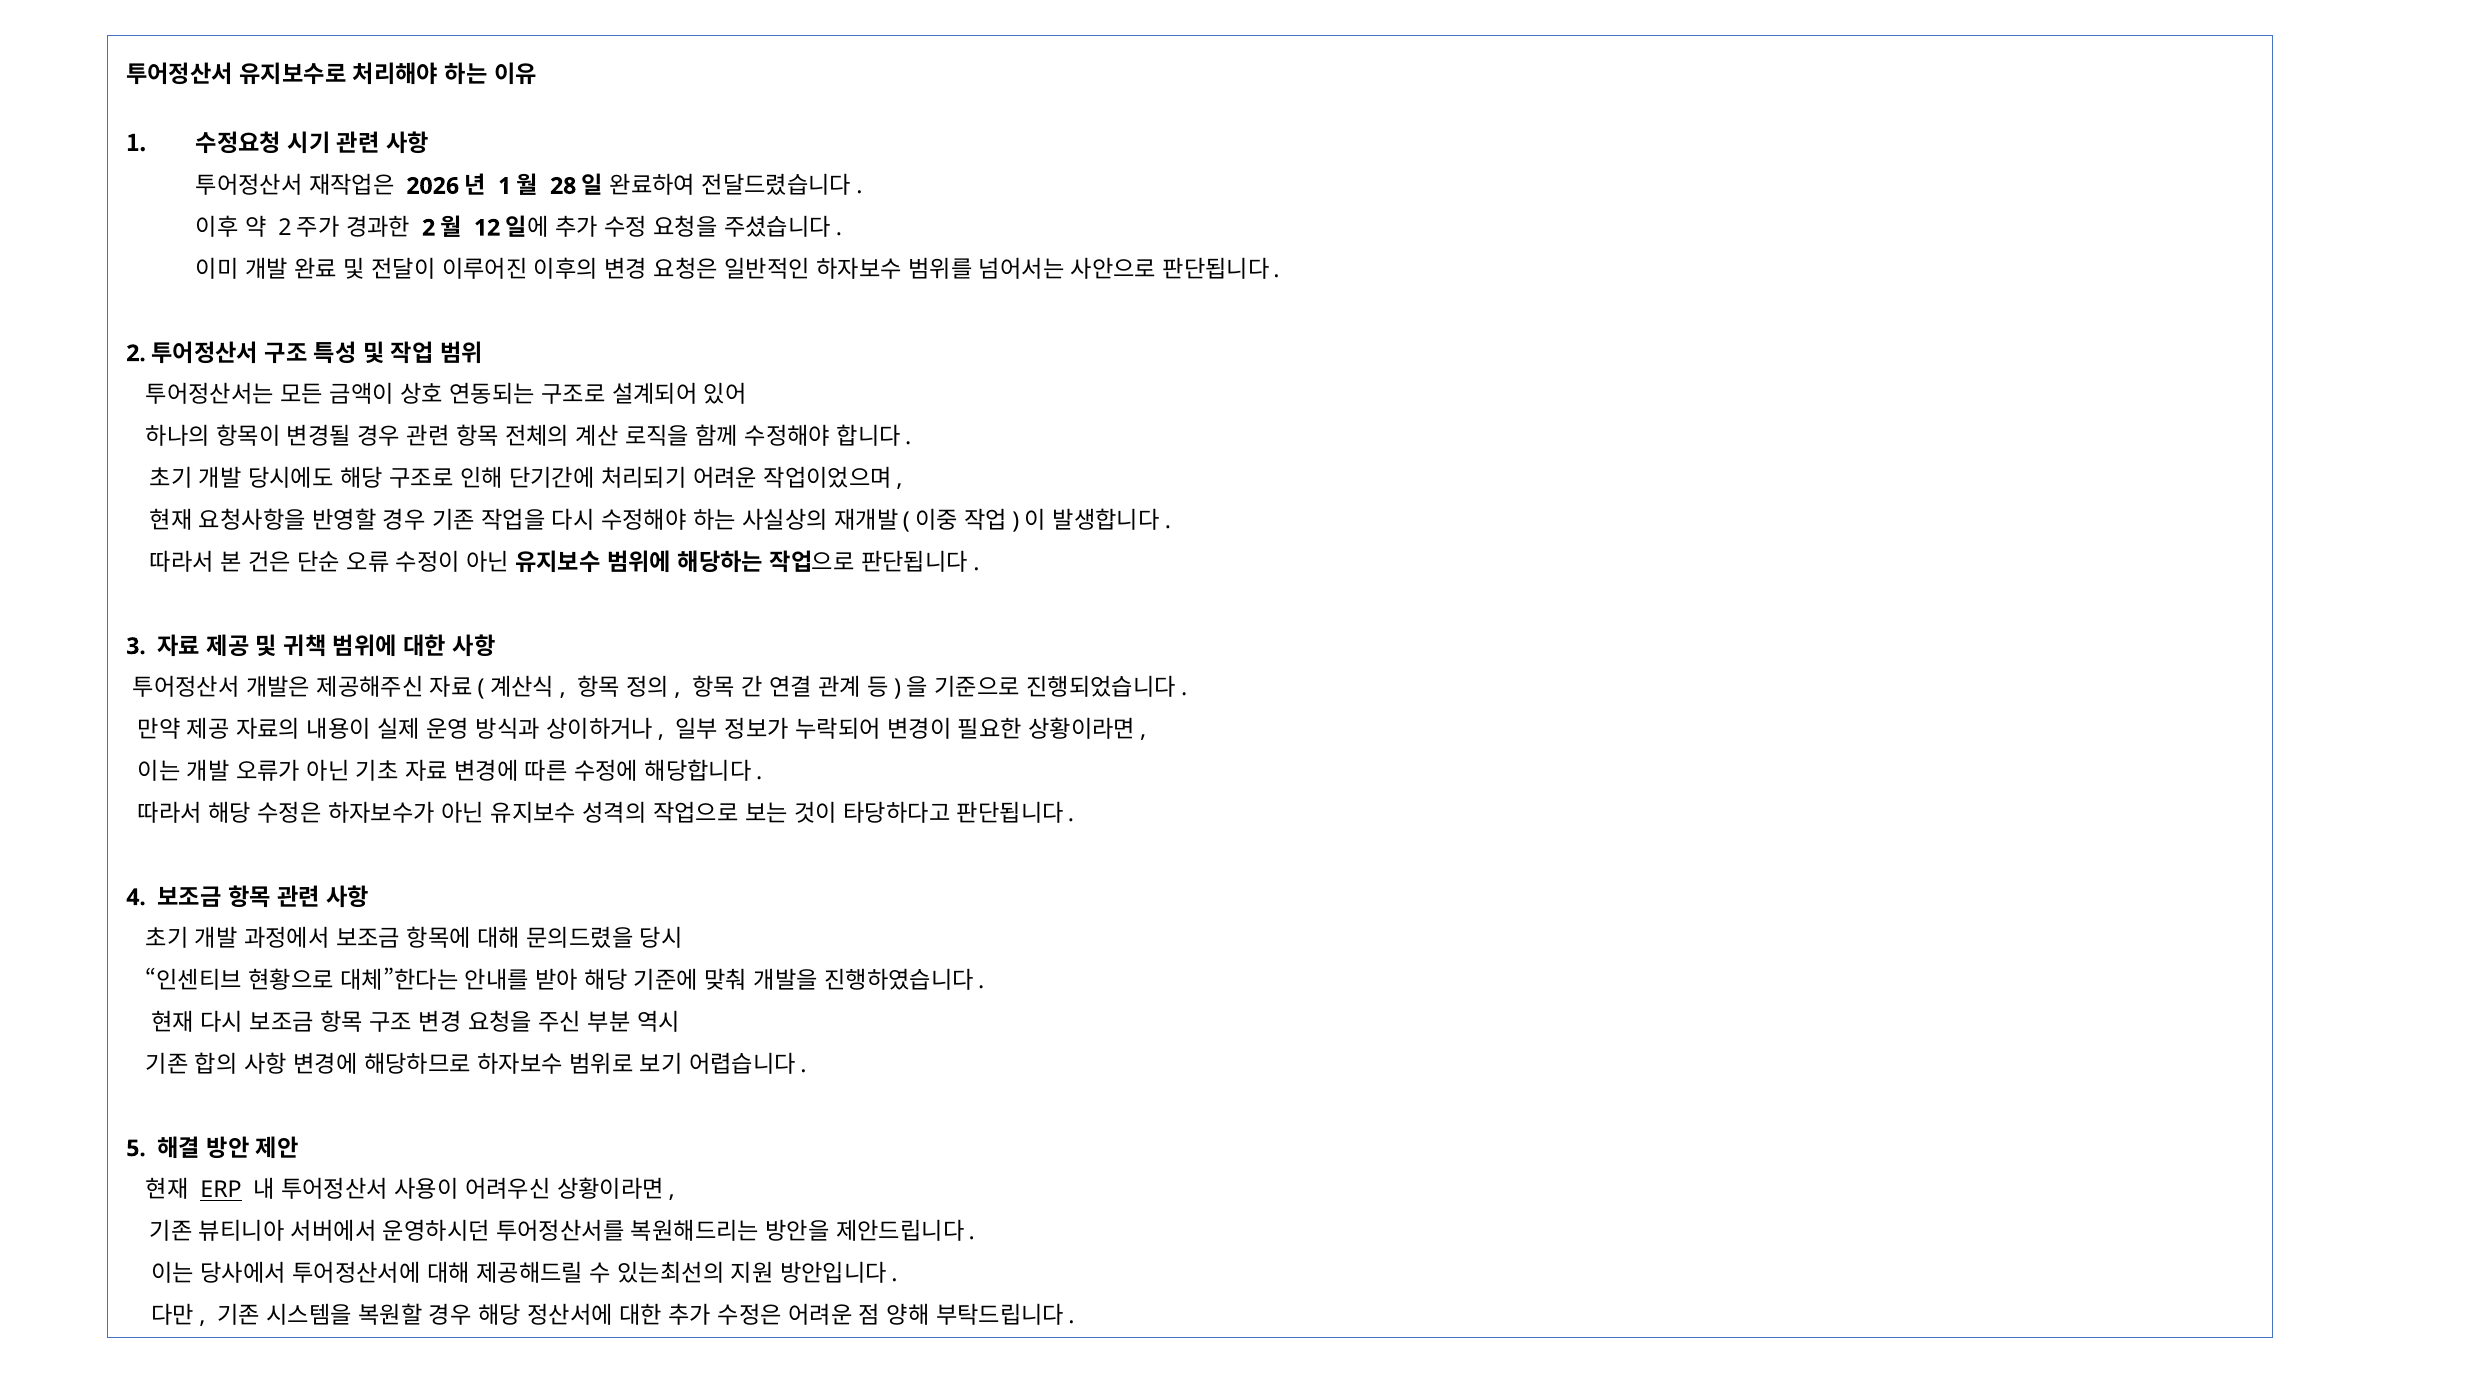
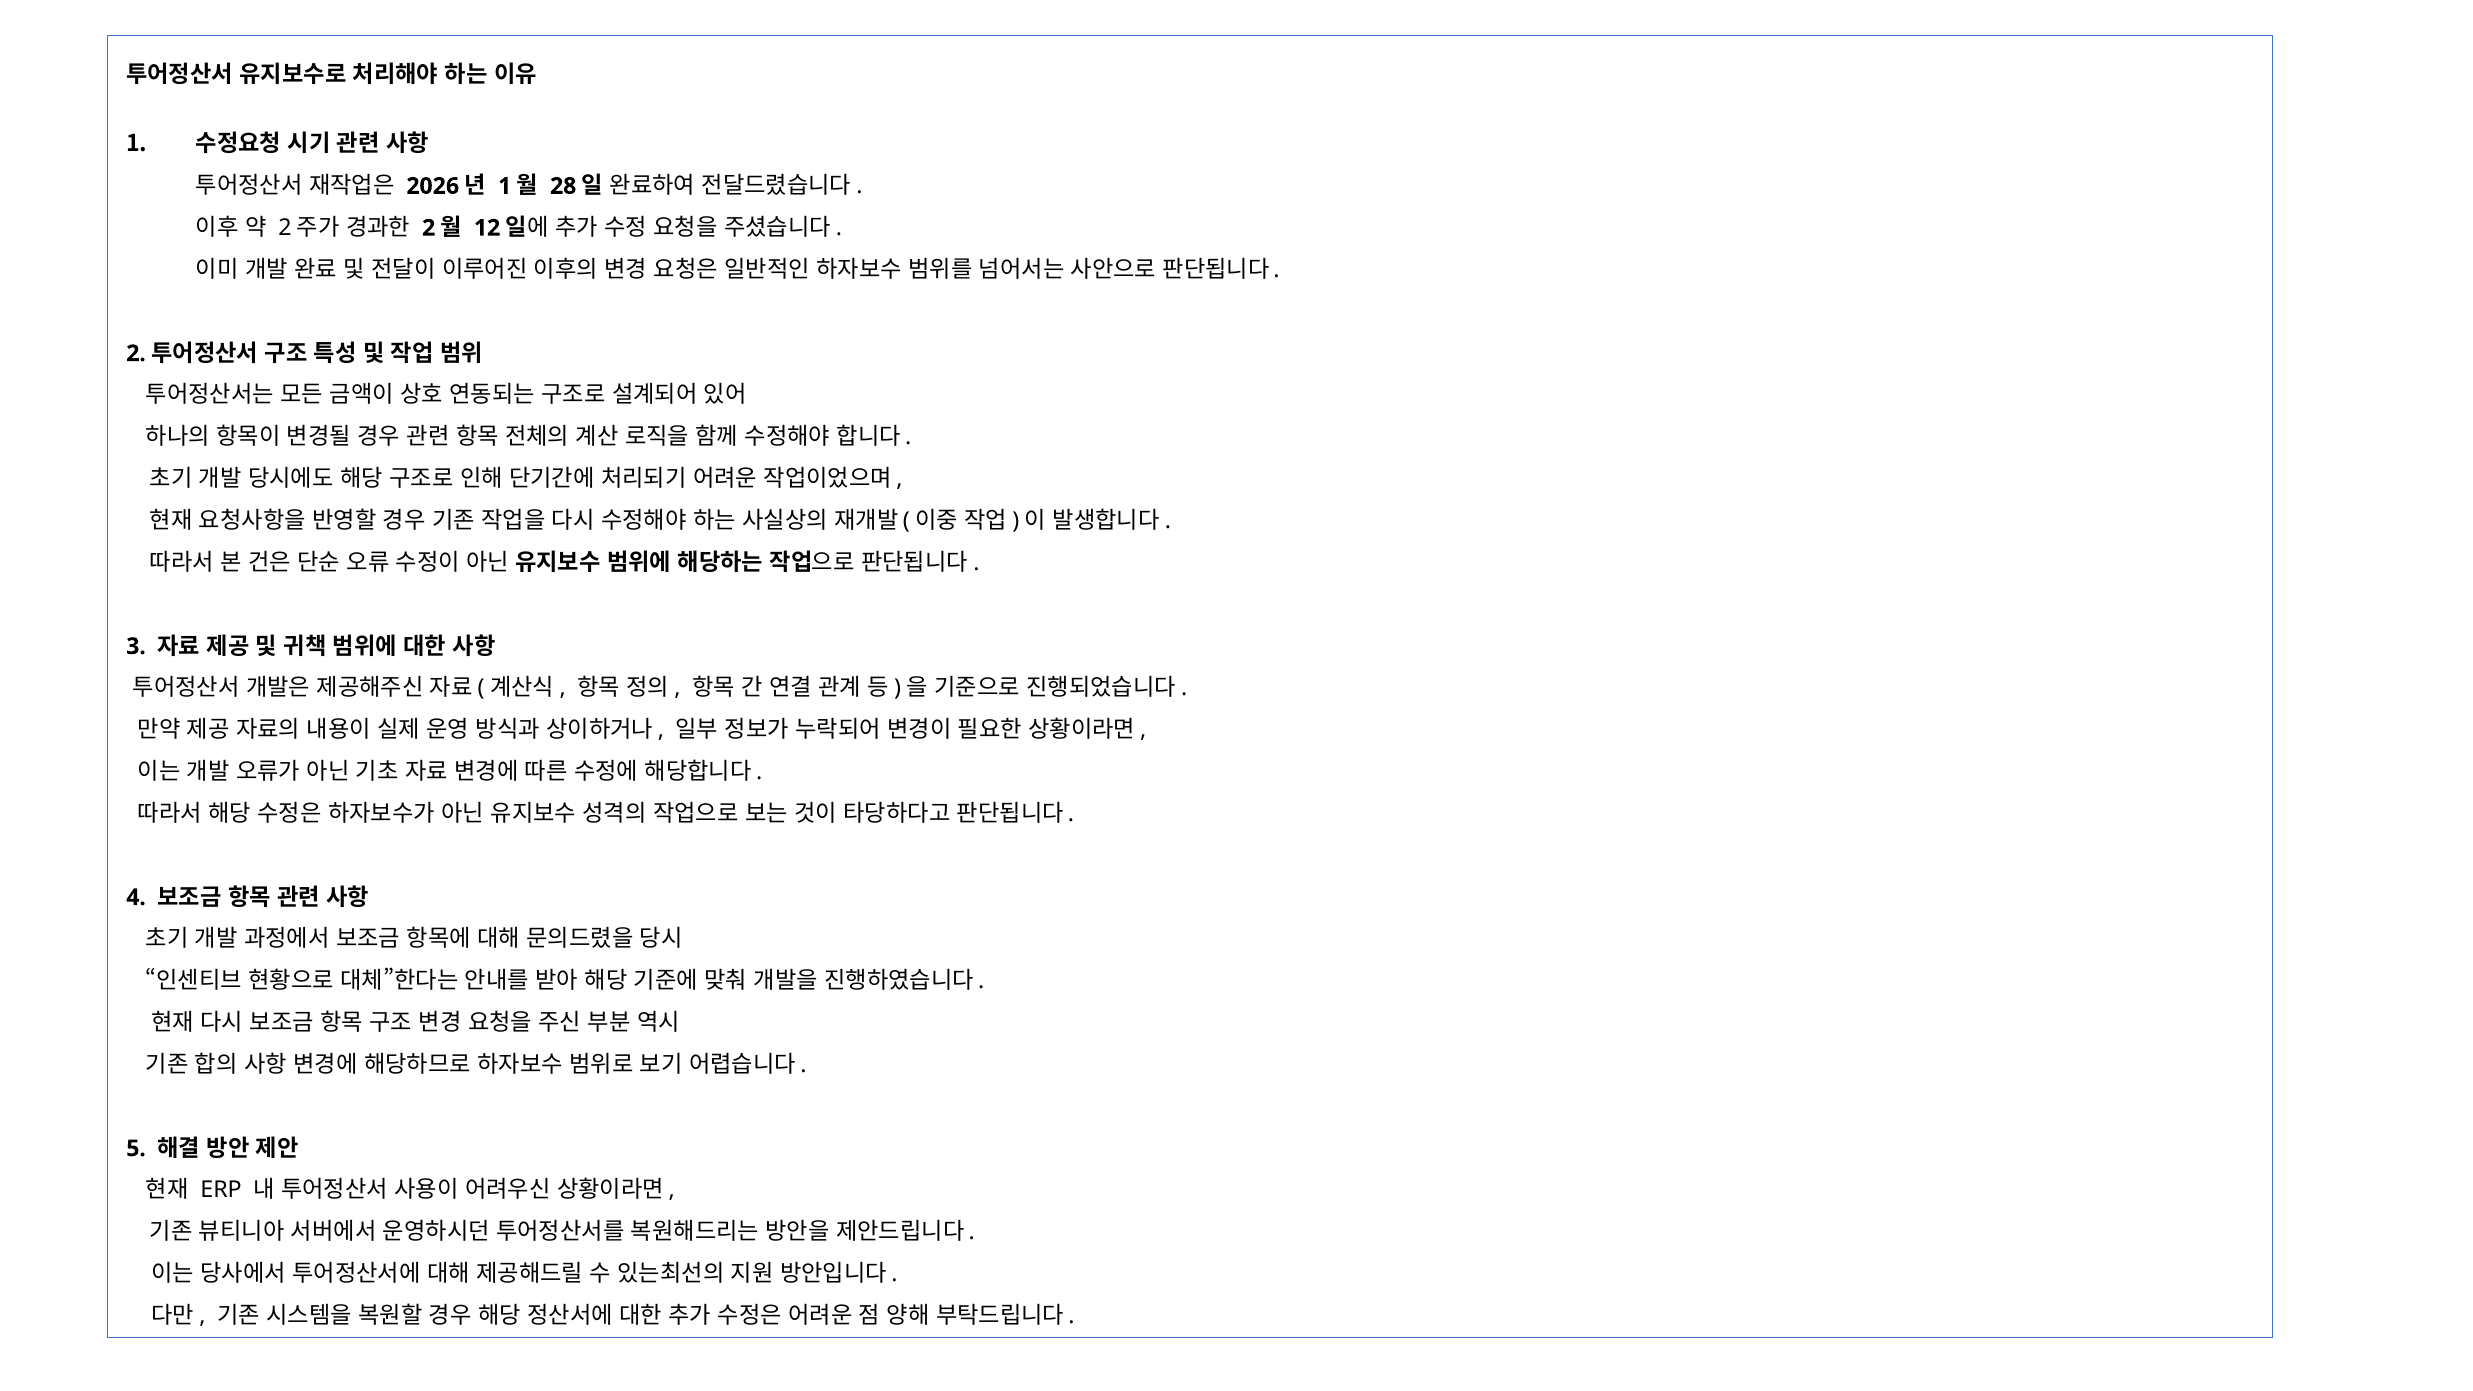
ERP underline: present -> none (221, 1190)
